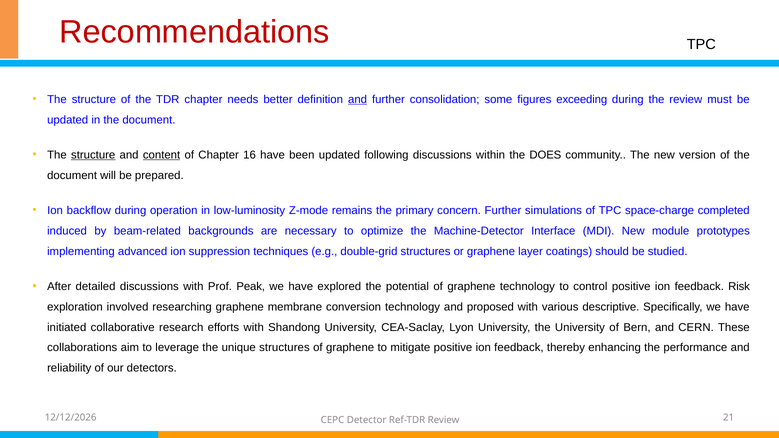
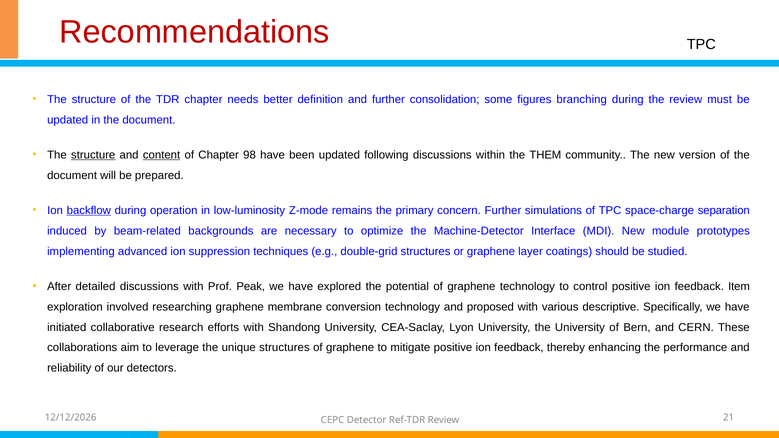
and underline: present -> none (358, 100)
exceeding: exceeding -> branching (582, 100)
16: 16 -> 98 (250, 155)
DOES: DOES -> THEM (545, 155)
backflow underline: none -> present (89, 211)
completed: completed -> separation (724, 211)
Risk: Risk -> Item (739, 287)
